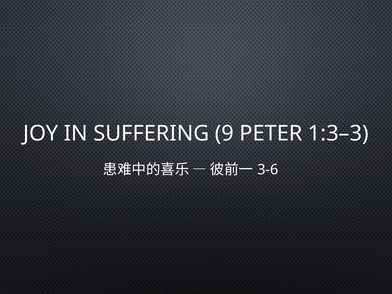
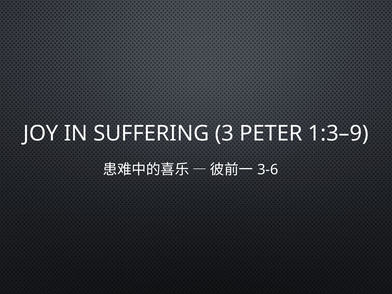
9: 9 -> 3 (224, 134)
1:3–3: 1:3–3 -> 1:3–9 (338, 134)
